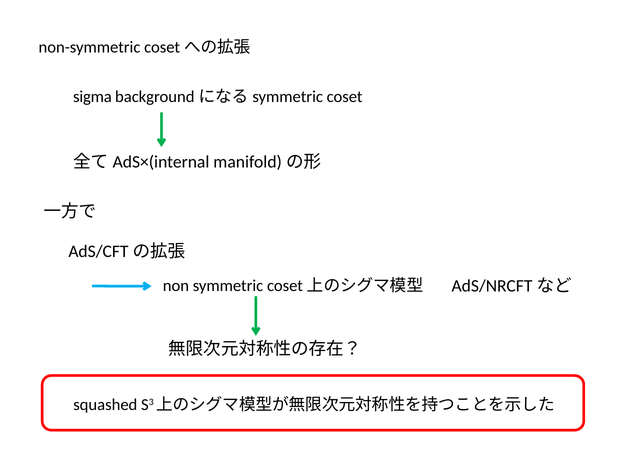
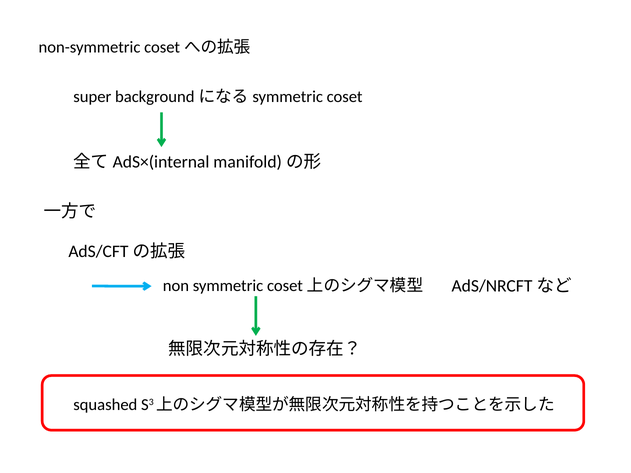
sigma: sigma -> super (92, 97)
